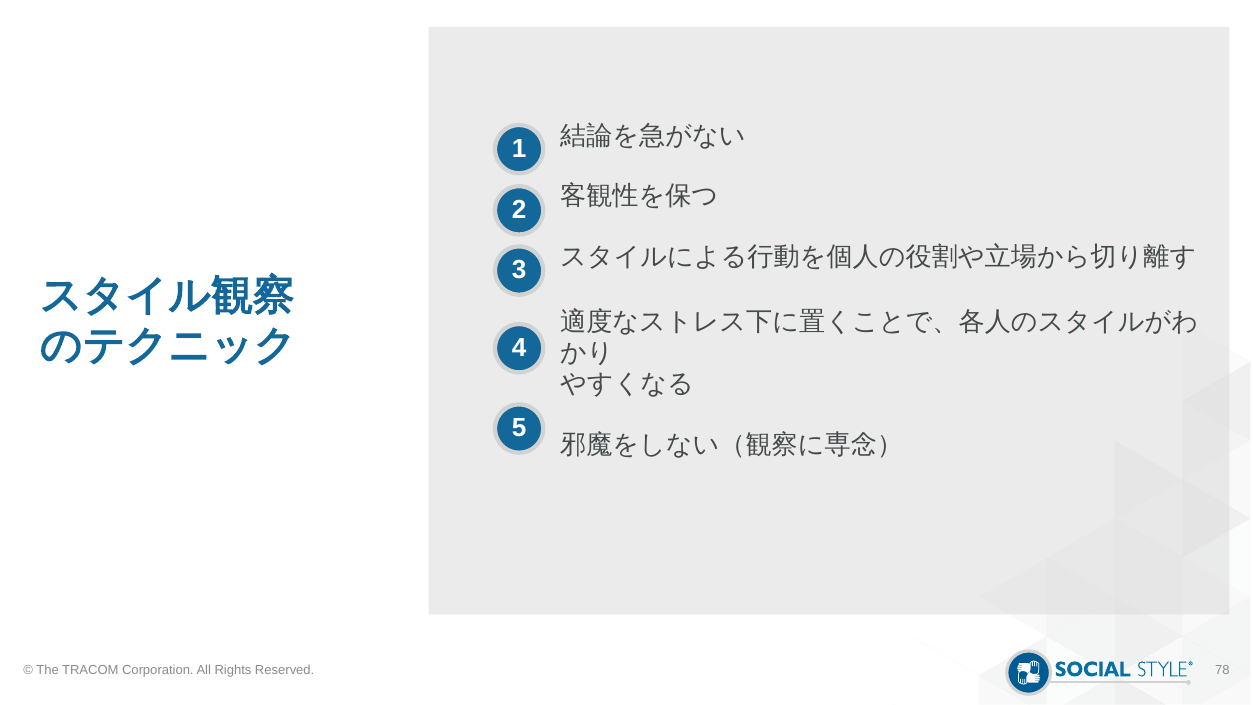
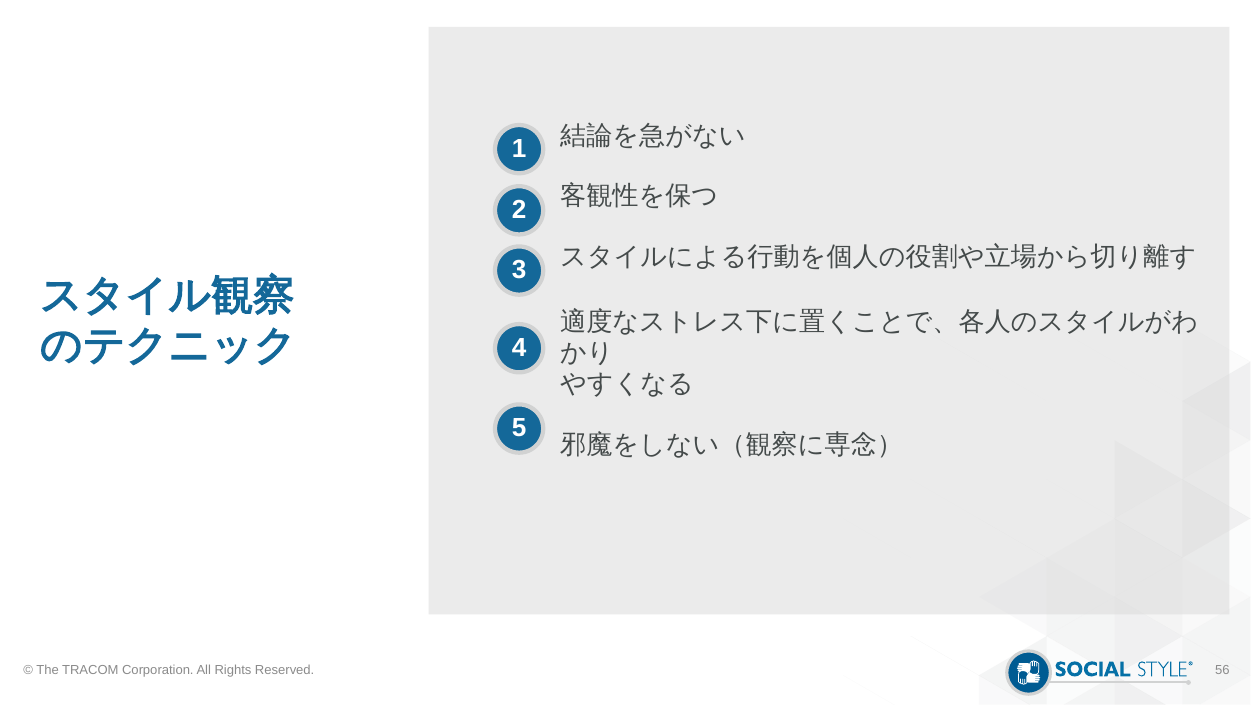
78: 78 -> 56 (1222, 670)
